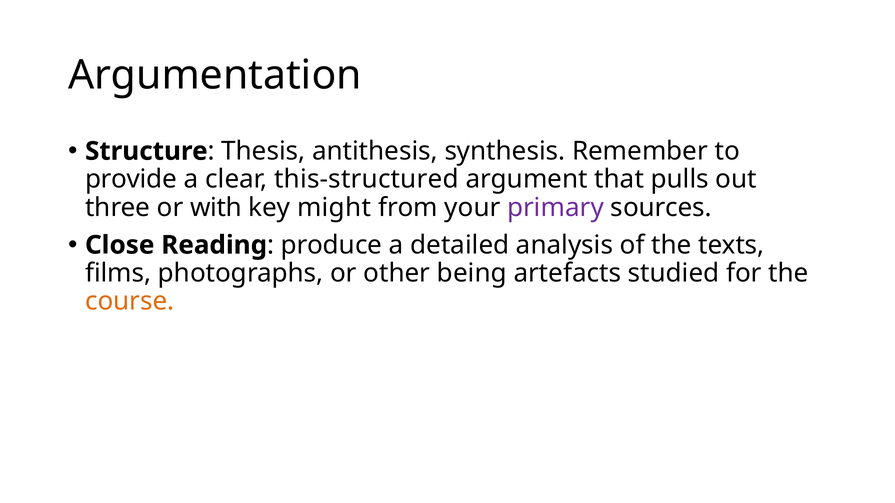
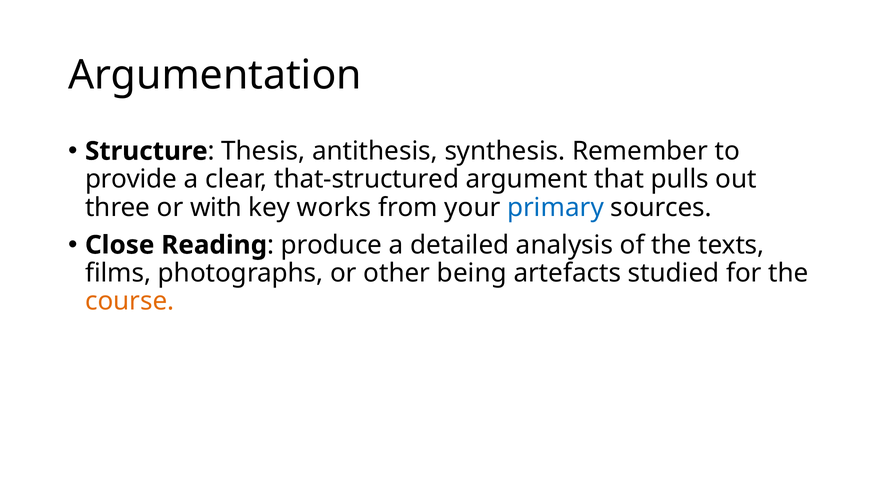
this-structured: this-structured -> that-structured (367, 180)
might: might -> works (334, 208)
primary colour: purple -> blue (555, 208)
